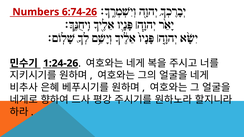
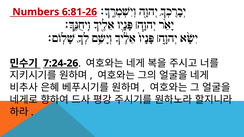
6:74-26: 6:74-26 -> 6:81-26 (79, 12)
1:24-26: 1:24-26 -> 7:24-26 (61, 63)
